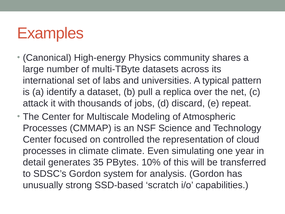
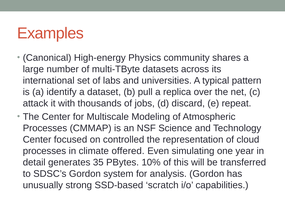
climate climate: climate -> offered (128, 151)
